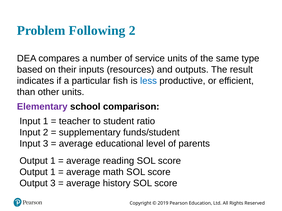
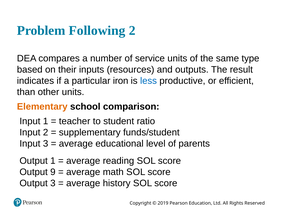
fish: fish -> iron (121, 81)
Elementary colour: purple -> orange (42, 107)
1: 1 -> 9 (53, 172)
